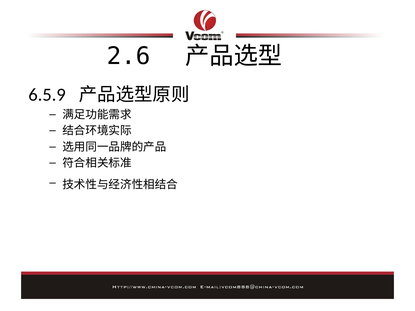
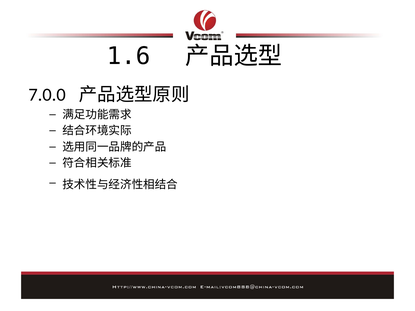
2.6: 2.6 -> 1.6 (129, 56)
6.5.9: 6.5.9 -> 7.0.0 (47, 95)
